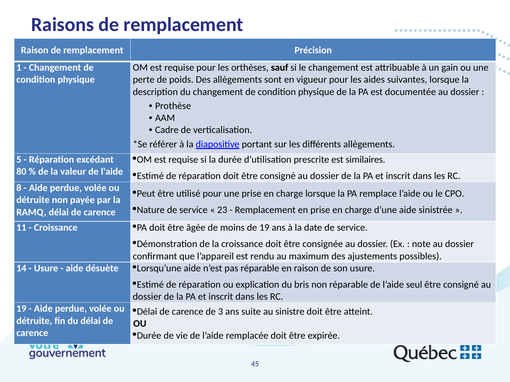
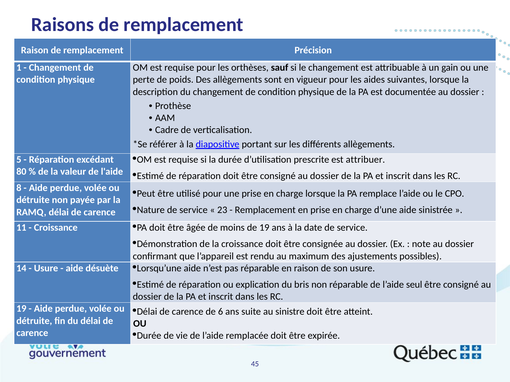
similaires: similaires -> attribuer (365, 160)
3: 3 -> 6 (221, 312)
